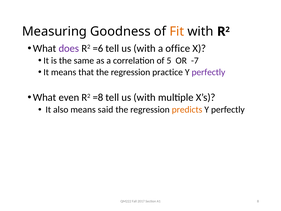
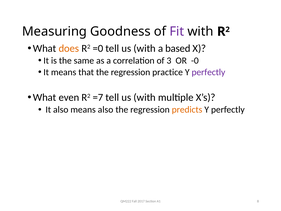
Fit colour: orange -> purple (177, 32)
does colour: purple -> orange (69, 48)
=6: =6 -> =0 (98, 48)
office: office -> based (178, 48)
5: 5 -> 3 (169, 61)
-7: -7 -> -0 (195, 61)
=8: =8 -> =7 (98, 97)
means said: said -> also (106, 110)
